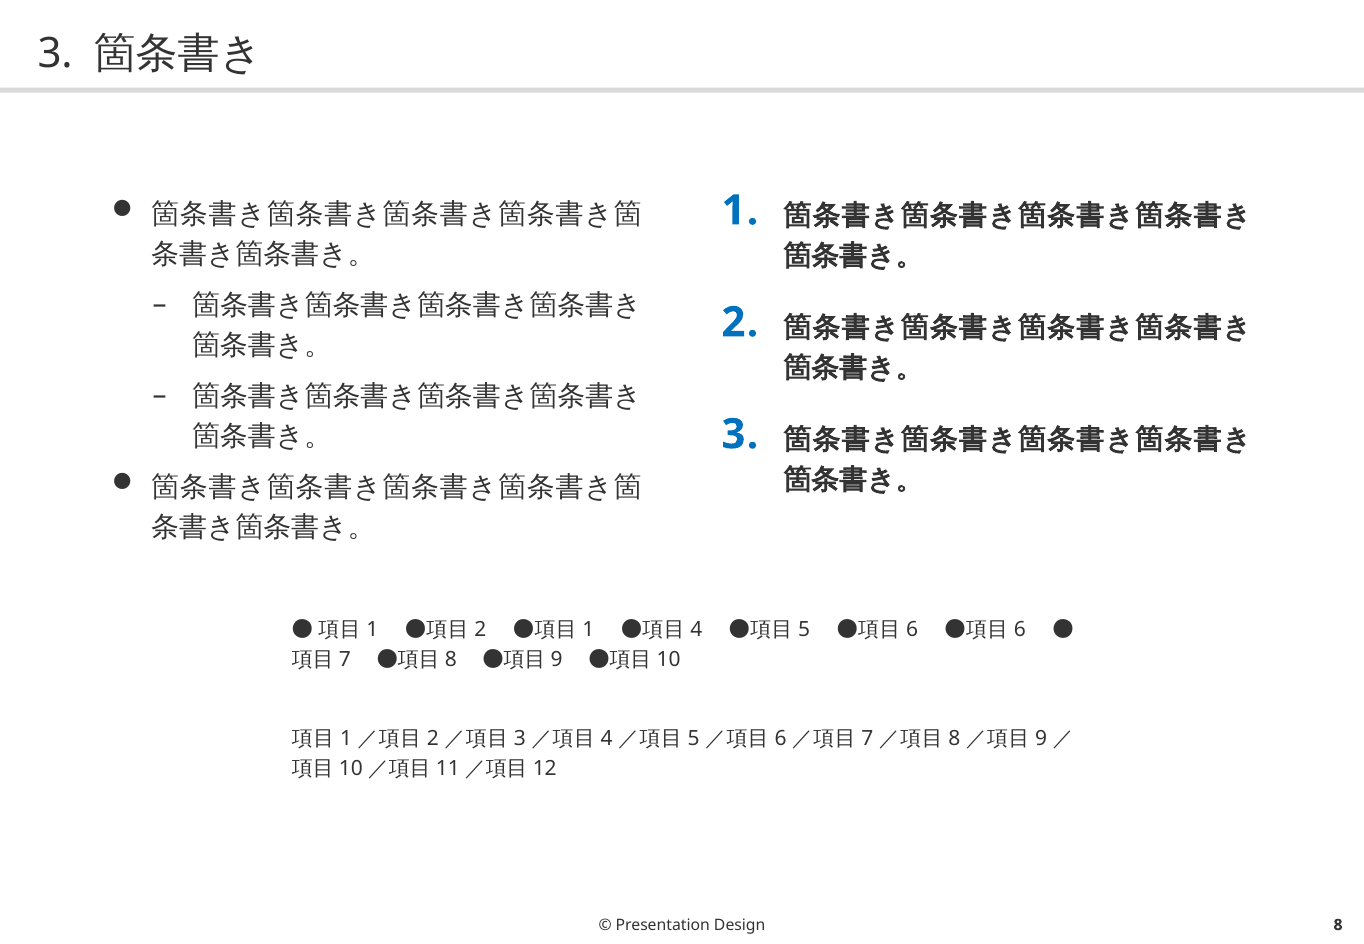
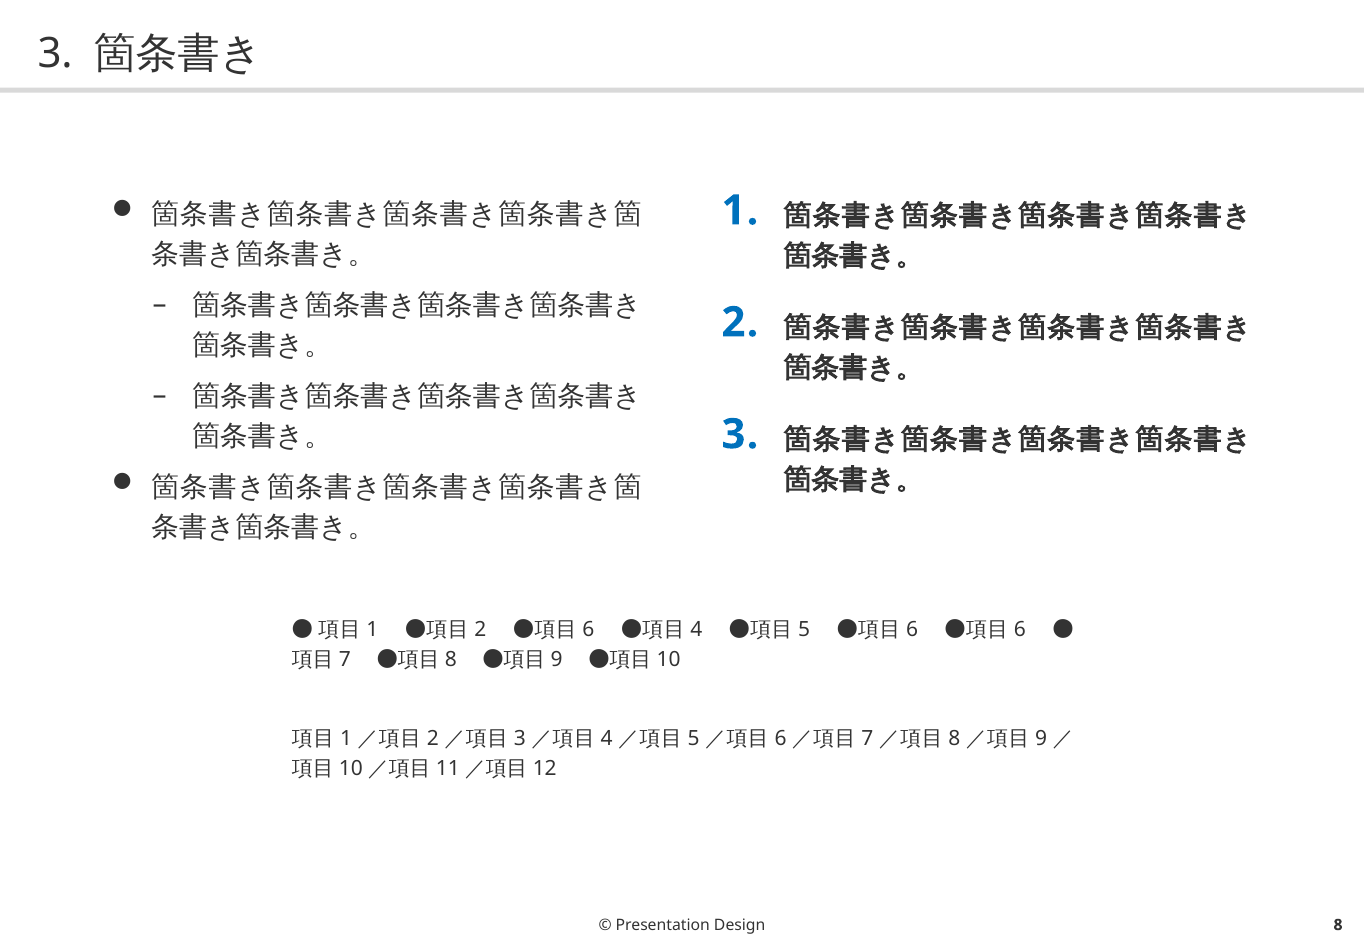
1: 1 -> 6 (588, 630)
